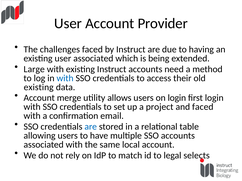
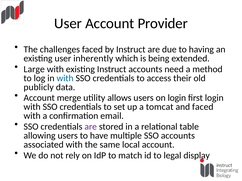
user associated: associated -> inherently (93, 59)
existing: existing -> publicly (39, 87)
project: project -> tomcat (160, 107)
are colour: blue -> purple (91, 127)
selects: selects -> display (197, 156)
